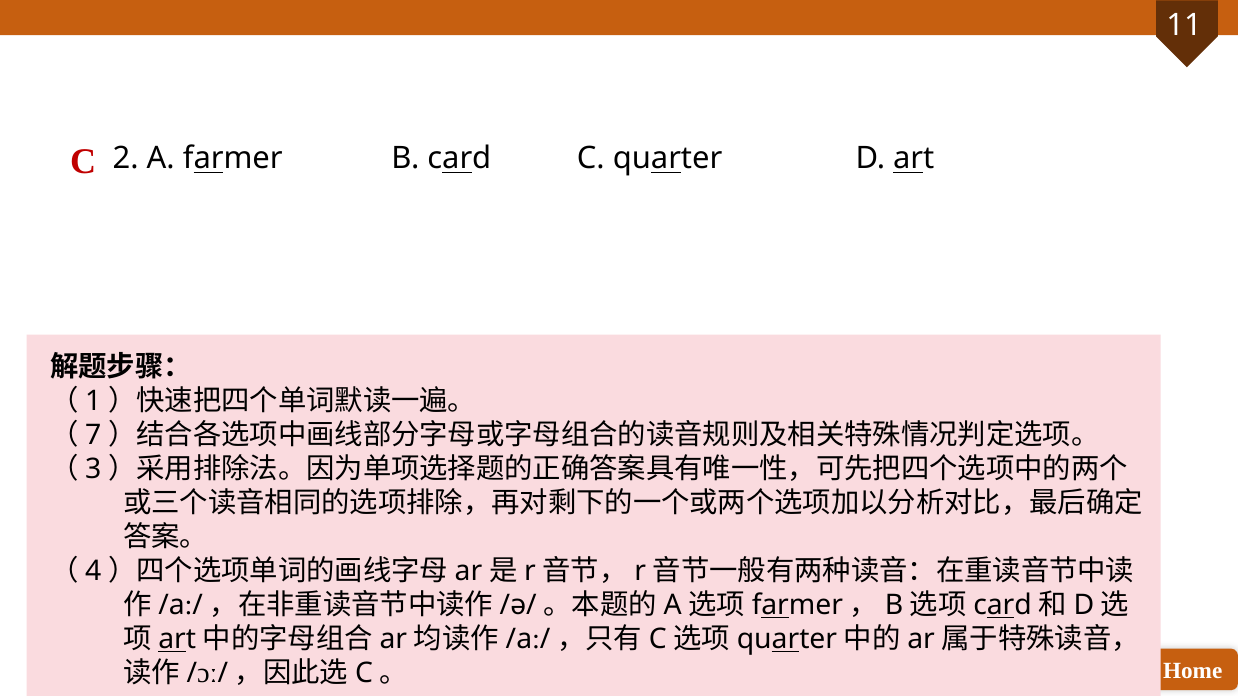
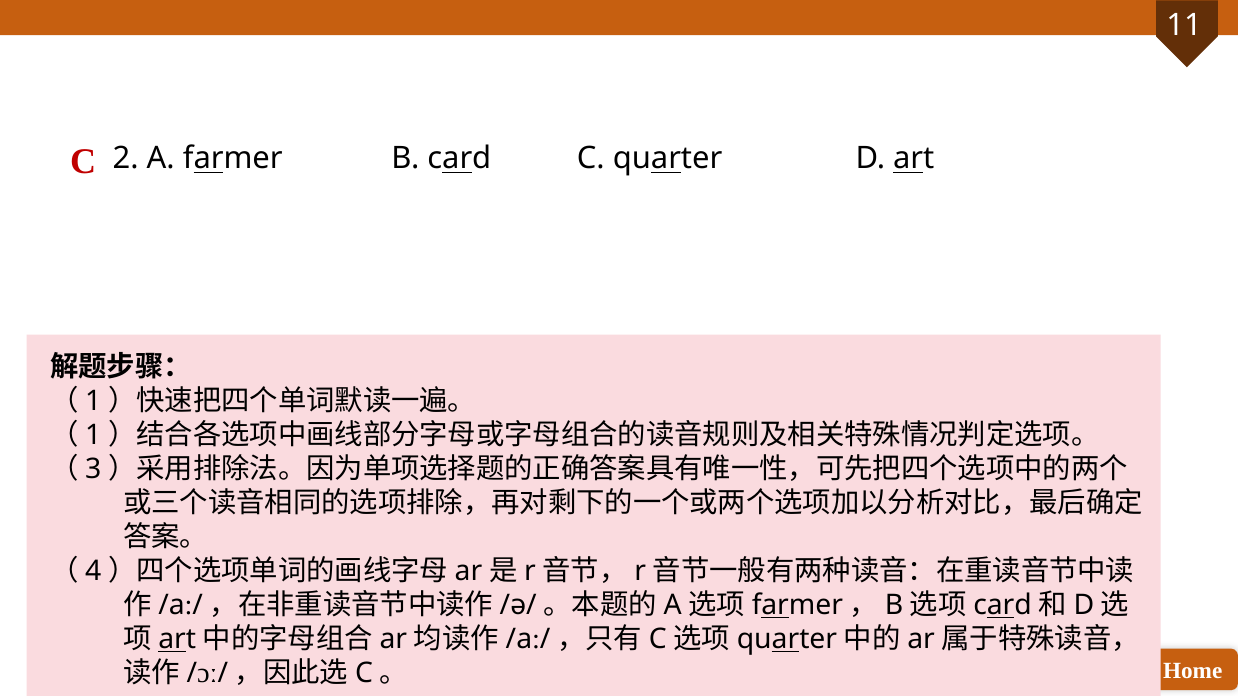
7: 7 -> 1 (93, 435)
